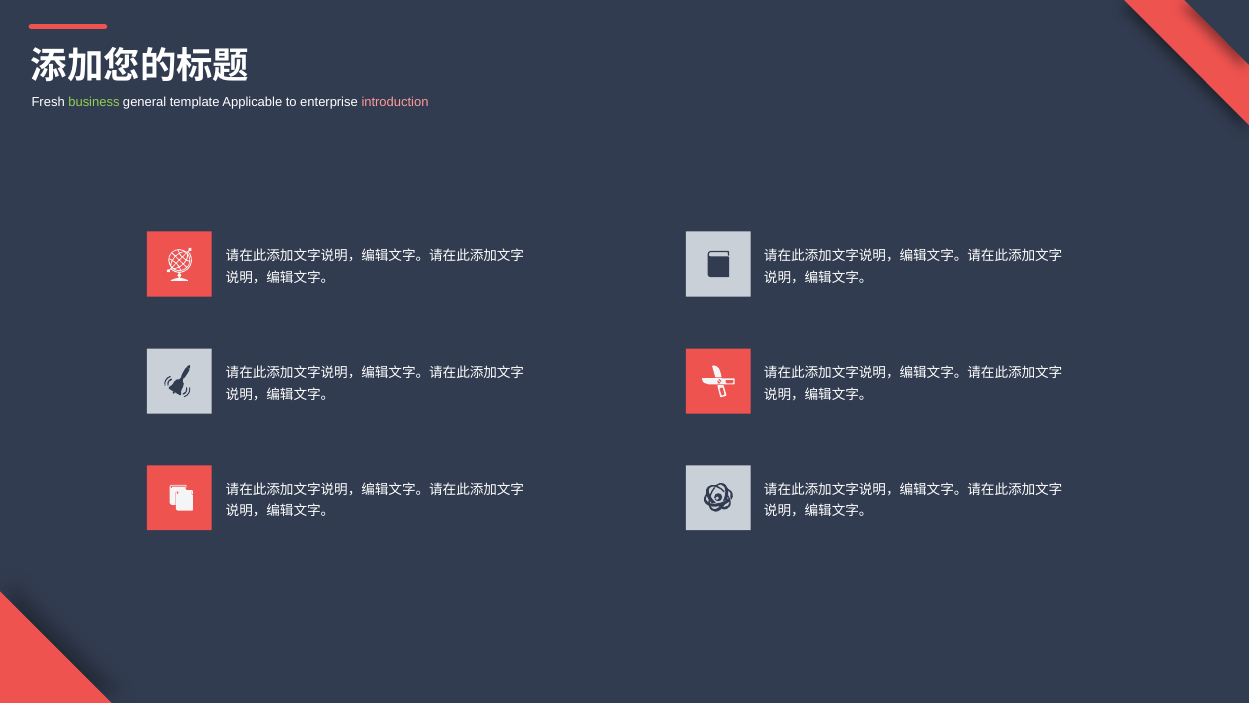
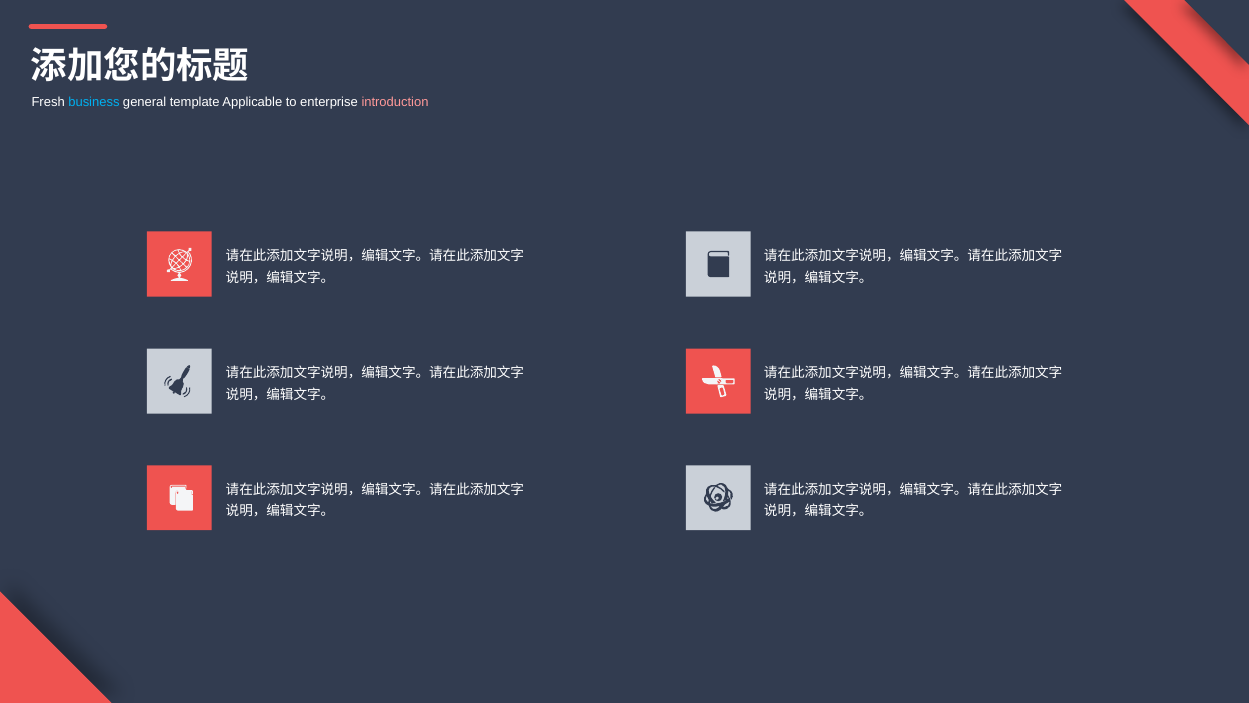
business colour: light green -> light blue (94, 102)
